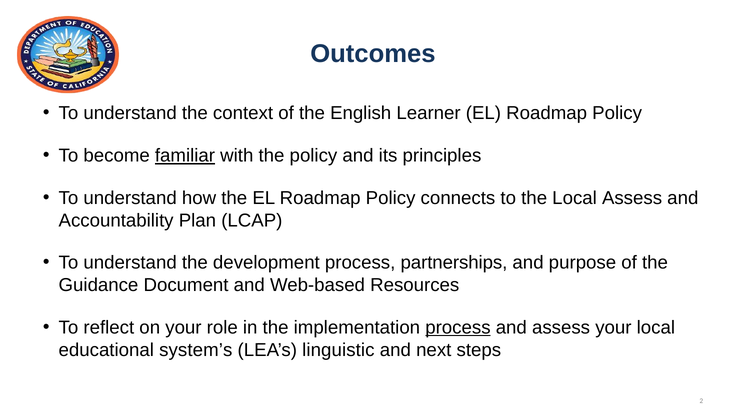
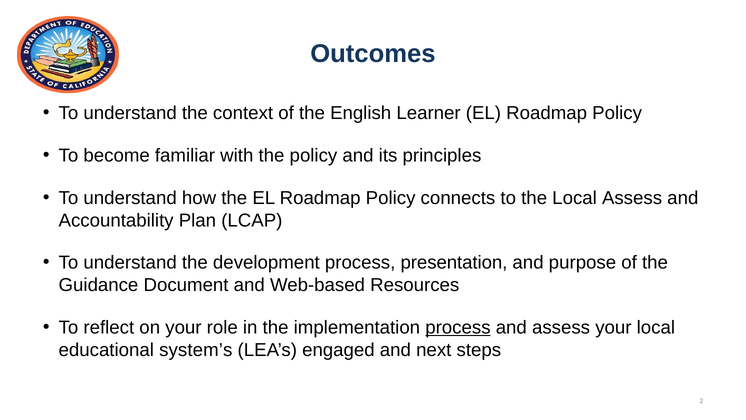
familiar underline: present -> none (185, 156)
partnerships: partnerships -> presentation (454, 263)
linguistic: linguistic -> engaged (338, 350)
